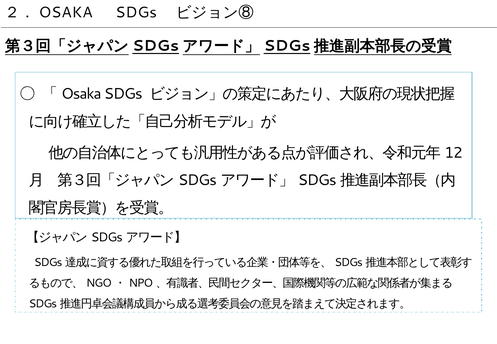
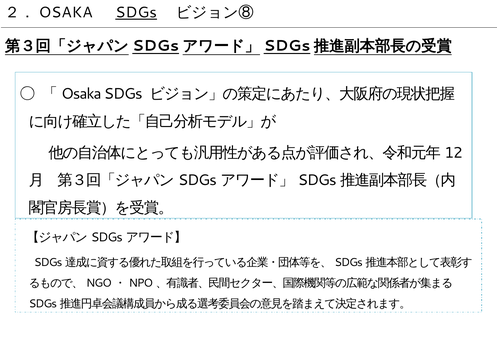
SDGs underline: none -> present (136, 12)
